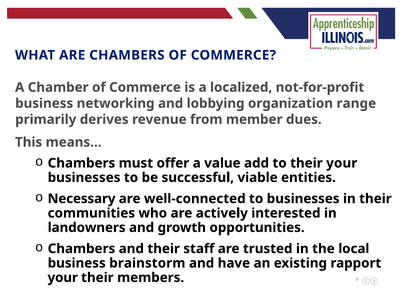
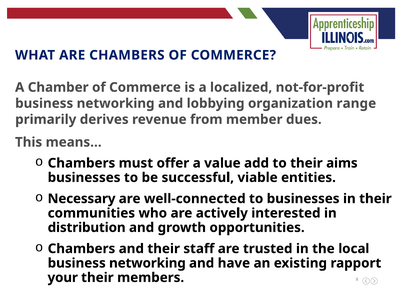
their your: your -> aims (342, 163)
landowners: landowners -> distribution (87, 228)
brainstorm: brainstorm -> networking (147, 264)
